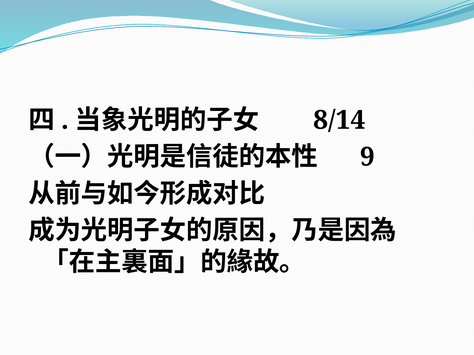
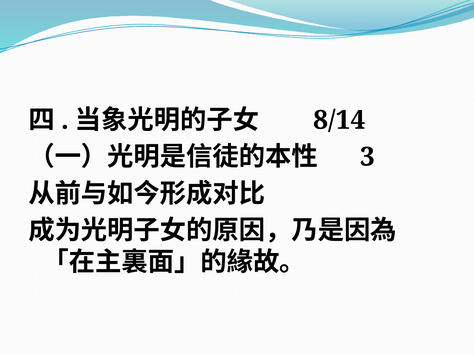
9: 9 -> 3 (367, 157)
